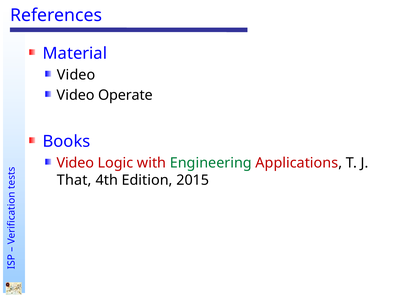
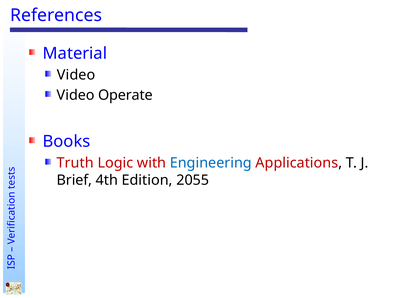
Video: Video -> Truth (75, 163)
Engineering colour: green -> blue (211, 163)
That: That -> Brief (74, 180)
2015: 2015 -> 2055 (193, 180)
